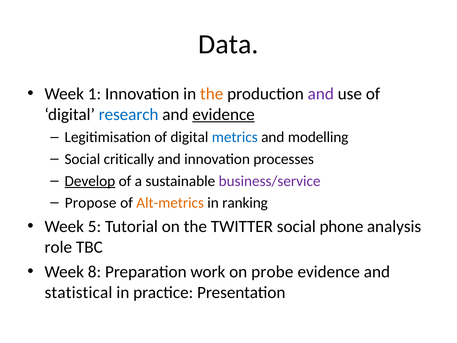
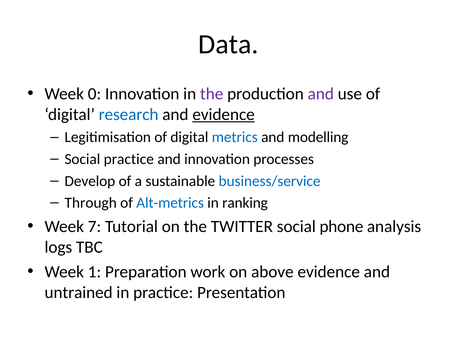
1: 1 -> 0 (94, 94)
the colour: orange -> purple (212, 94)
Social critically: critically -> practice (129, 159)
Develop underline: present -> none (90, 181)
business/service colour: purple -> blue (270, 181)
Propose: Propose -> Through (91, 203)
Alt-metrics colour: orange -> blue (170, 203)
5: 5 -> 7 (94, 226)
role: role -> logs (58, 247)
8: 8 -> 1 (94, 272)
probe: probe -> above (272, 272)
statistical: statistical -> untrained (79, 292)
